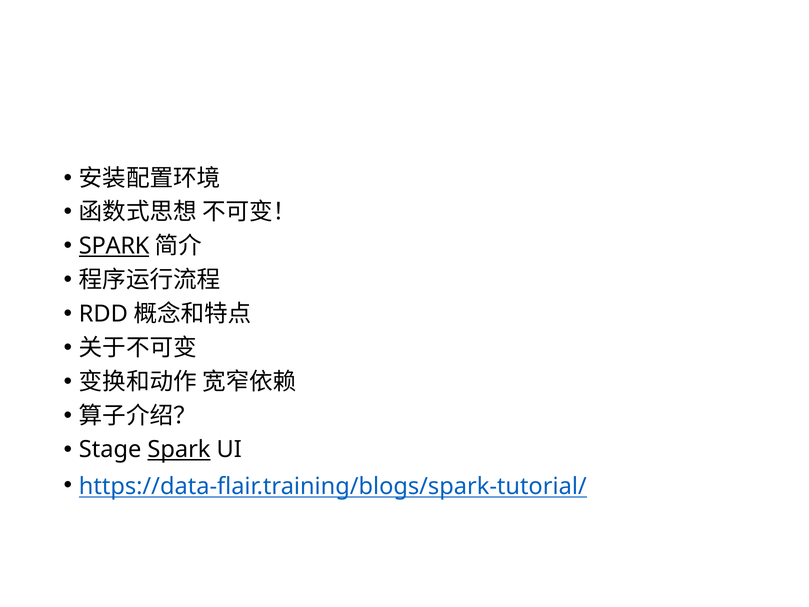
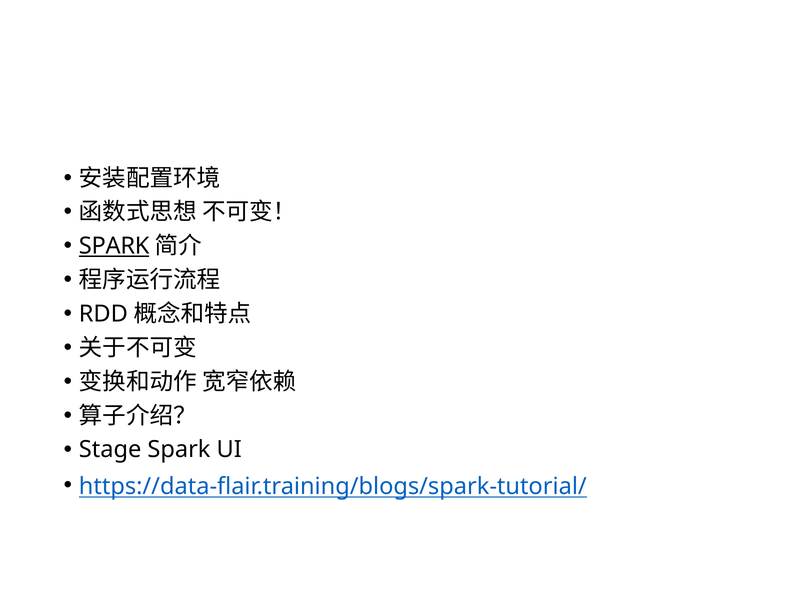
Spark underline: present -> none (179, 450)
